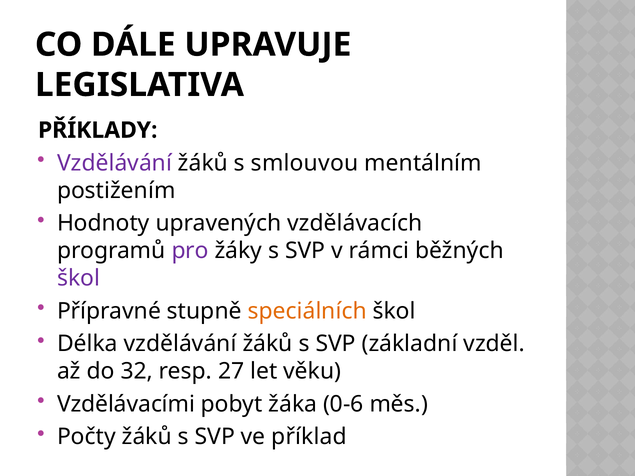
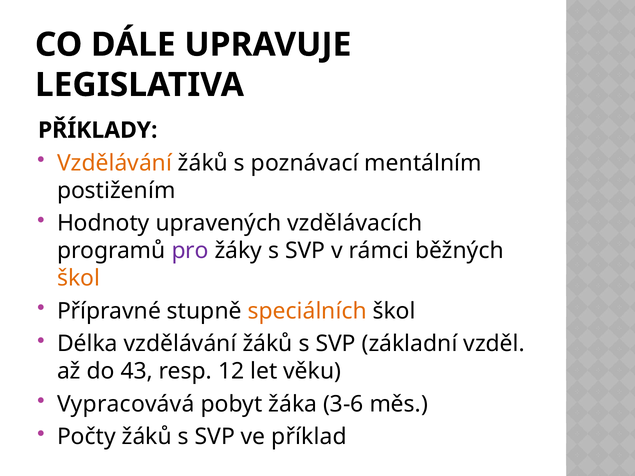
Vzdělávání colour: purple -> orange (115, 163)
smlouvou: smlouvou -> poznávací (305, 163)
škol colour: purple -> orange (79, 278)
32: 32 -> 43 (137, 371)
27: 27 -> 12 (231, 371)
Vzdělávacími: Vzdělávacími -> Vypracovává (126, 404)
0-6: 0-6 -> 3-6 (343, 404)
